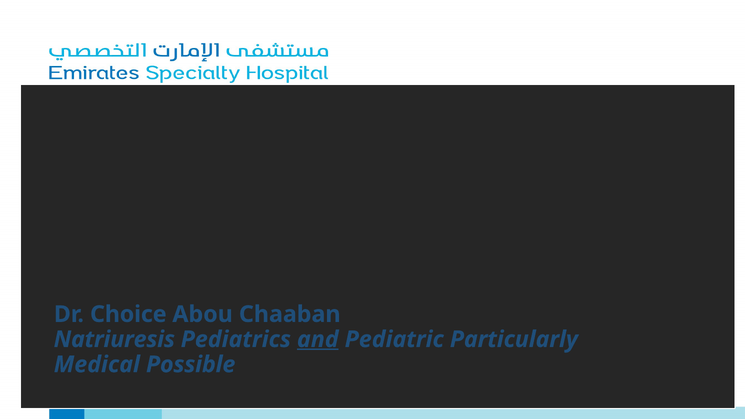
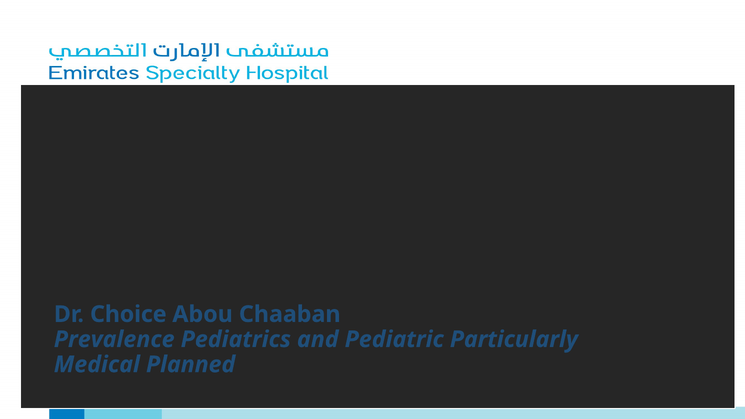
Natriuresis: Natriuresis -> Prevalence (114, 339)
and underline: present -> none (318, 339)
Possible: Possible -> Planned (191, 365)
